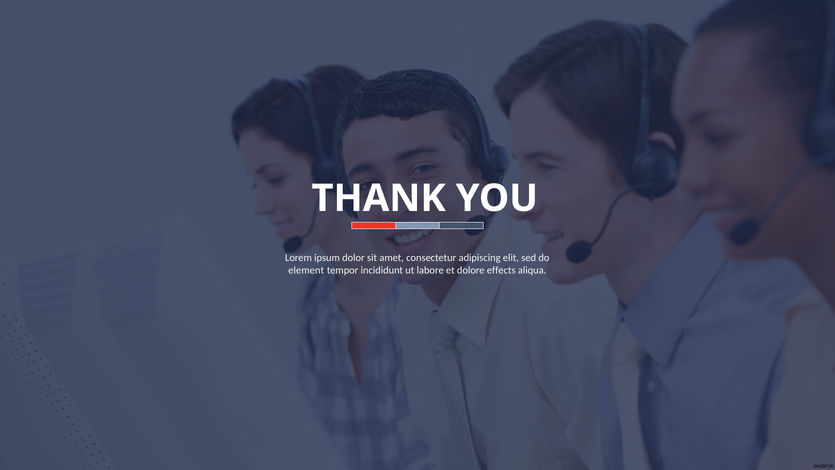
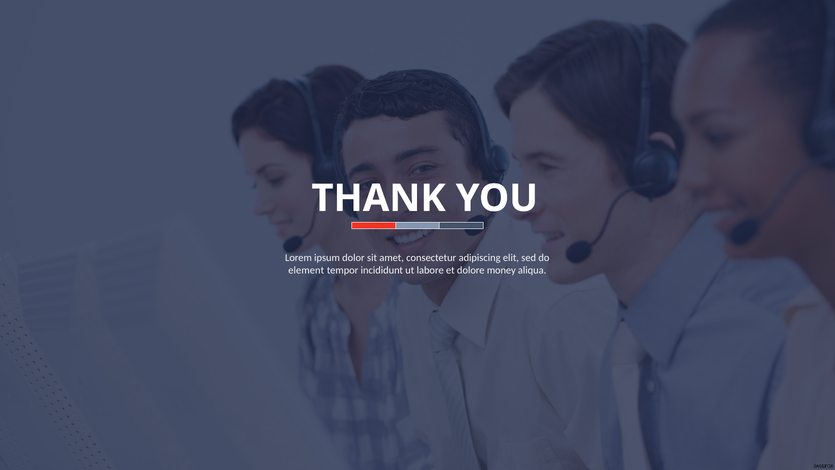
effects: effects -> money (501, 270)
